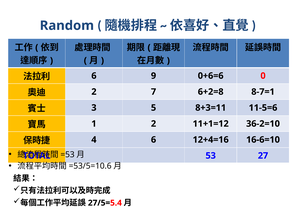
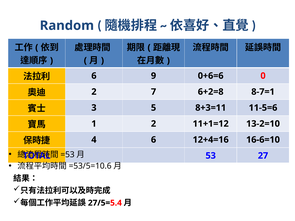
36-2=10: 36-2=10 -> 13-2=10 (263, 124)
